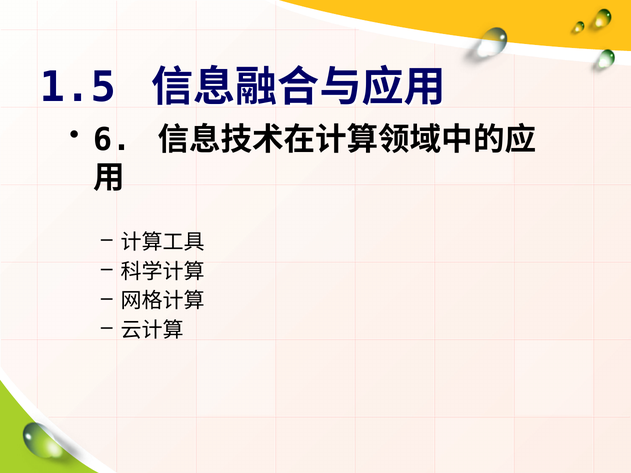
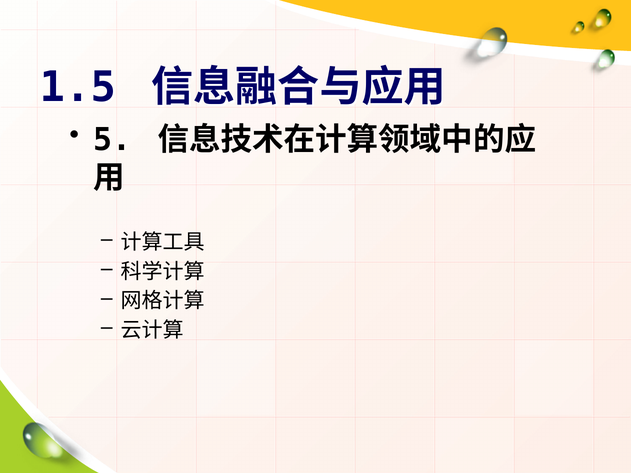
6: 6 -> 5 (112, 140)
